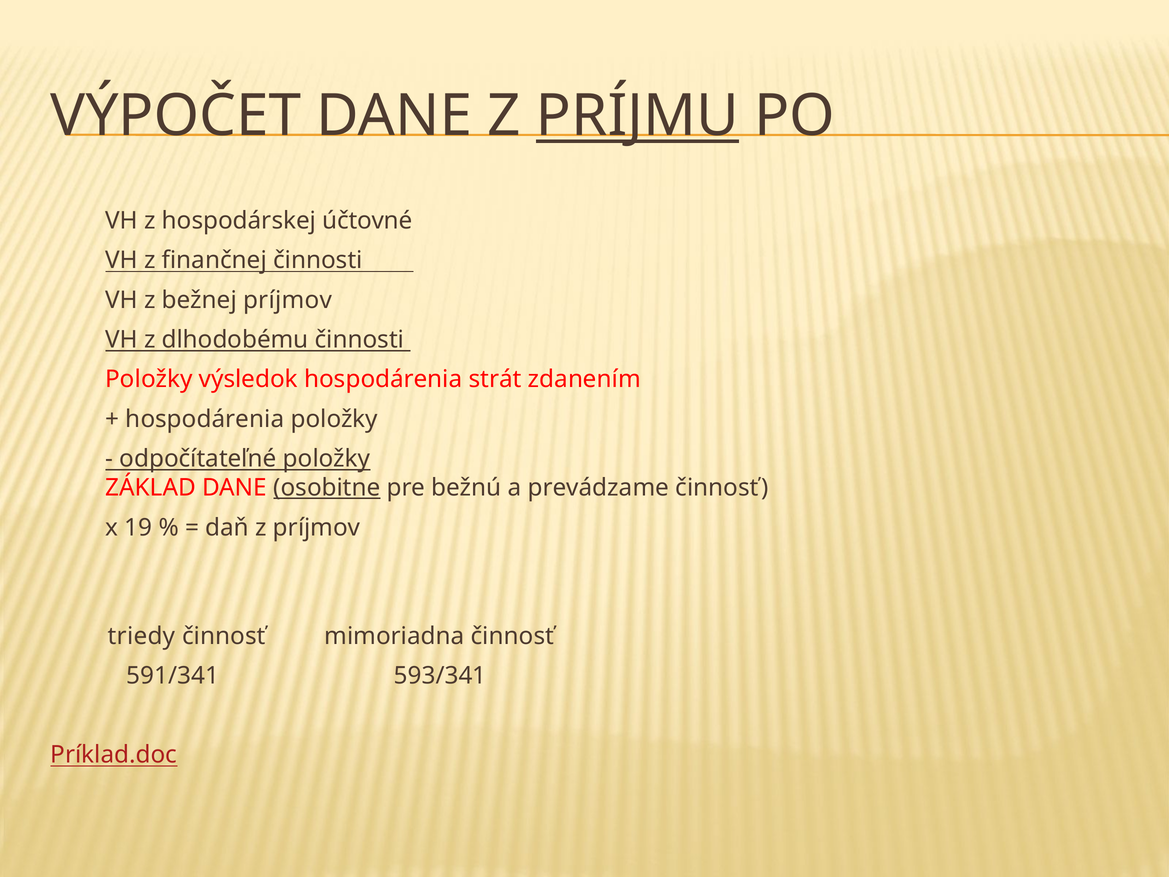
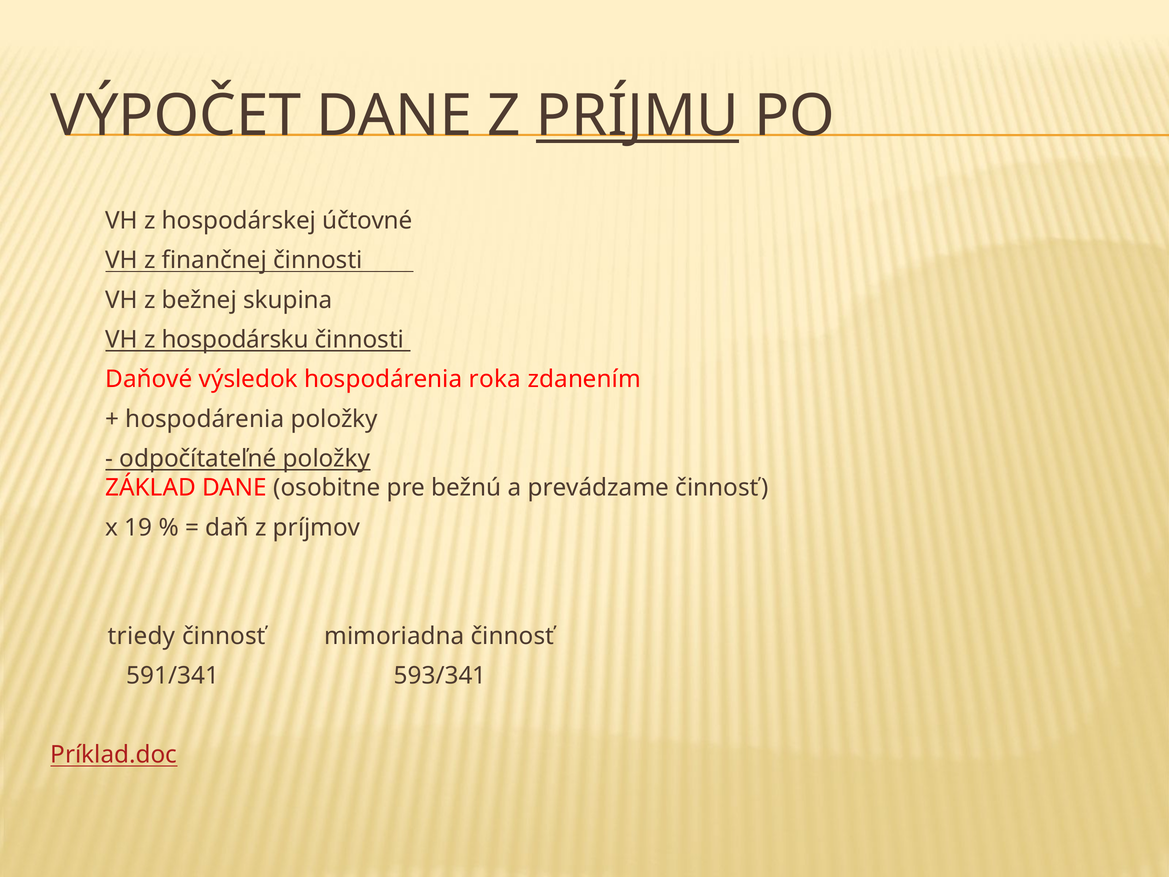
bežnej príjmov: príjmov -> skupina (288, 300)
dlhodobému: dlhodobému -> hospodársku (235, 340)
Položky: Položky -> Daňové (149, 379)
strát: strát -> roka (495, 379)
osobitne underline: present -> none (327, 488)
